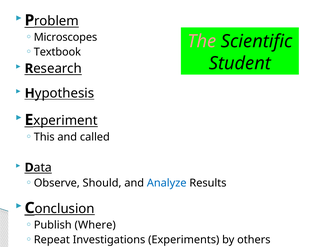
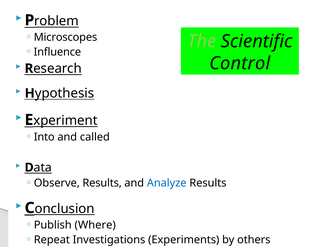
The colour: pink -> light green (202, 41)
Textbook: Textbook -> Influence (57, 52)
Student: Student -> Control (240, 63)
This: This -> Into (44, 137)
Observe Should: Should -> Results (102, 183)
